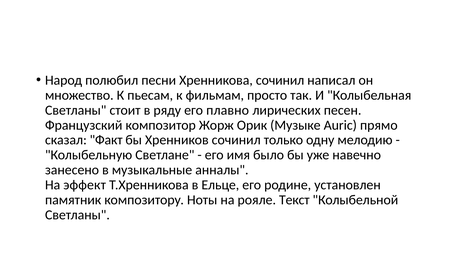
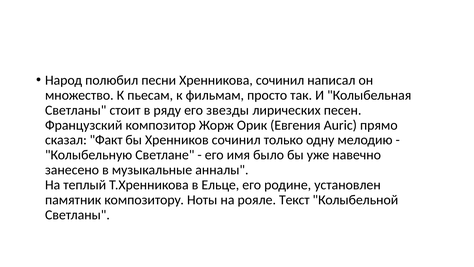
плавно: плавно -> звезды (228, 110)
Музыке: Музыке -> Евгения (295, 125)
эффект: эффект -> теплый (85, 185)
